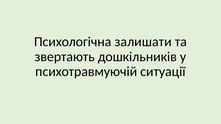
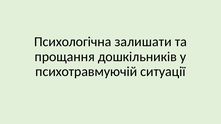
звертають: звертають -> прощання (65, 57)
